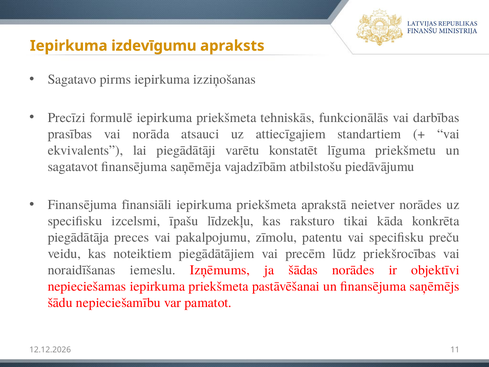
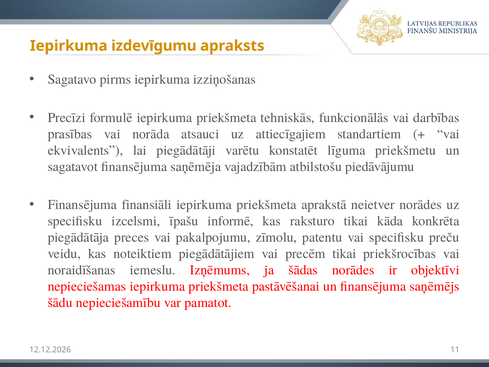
līdzekļu: līdzekļu -> informē (231, 221)
precēm lūdz: lūdz -> tikai (344, 254)
